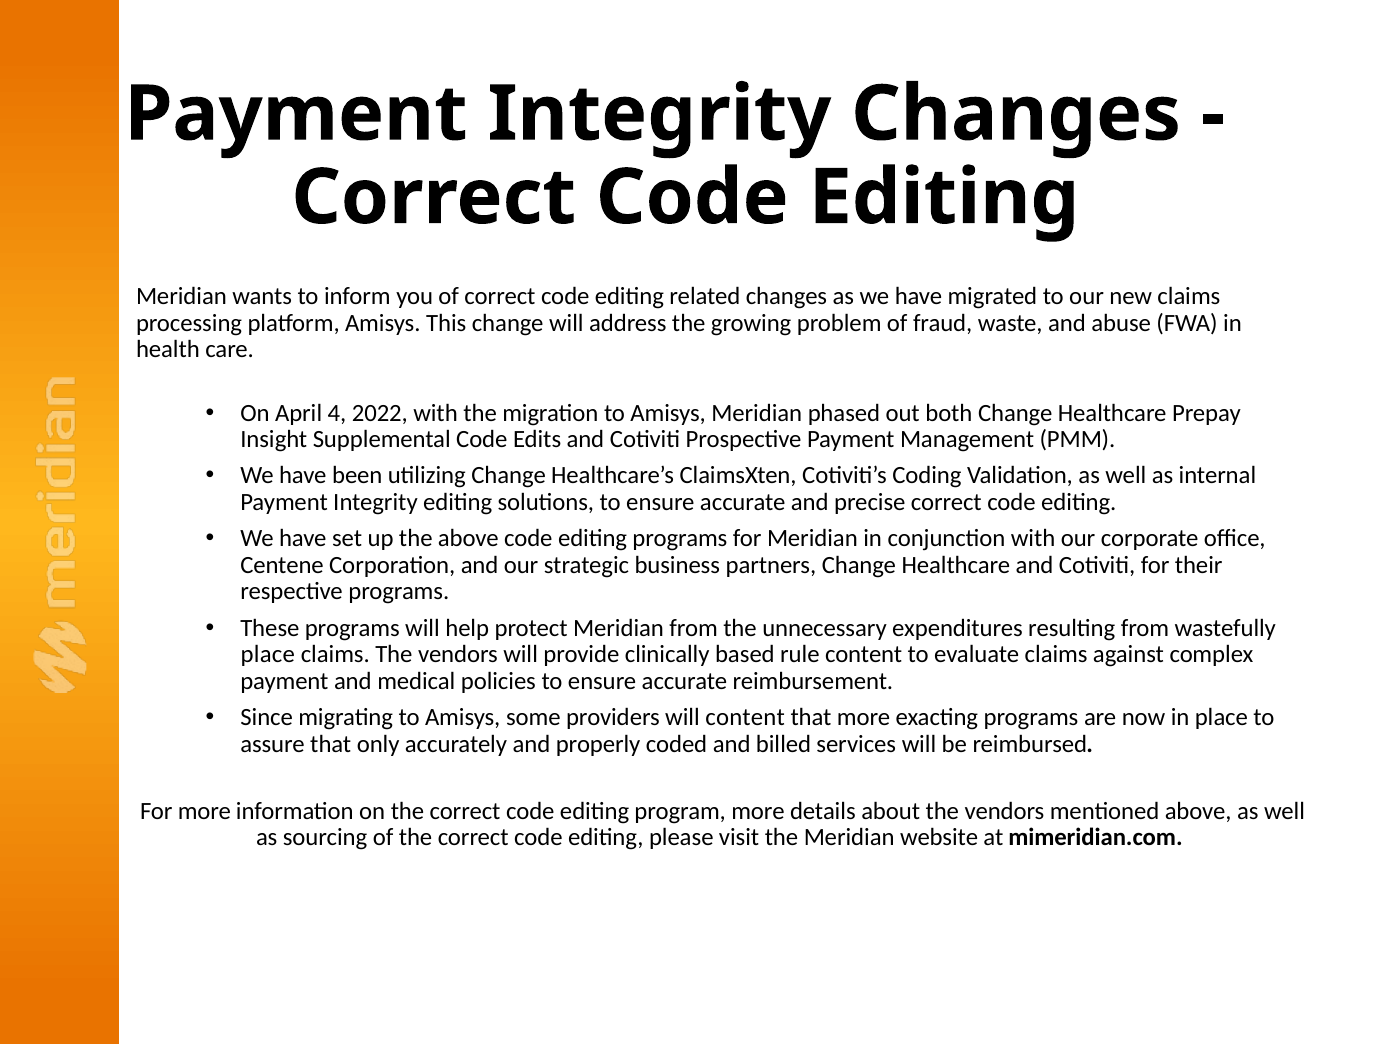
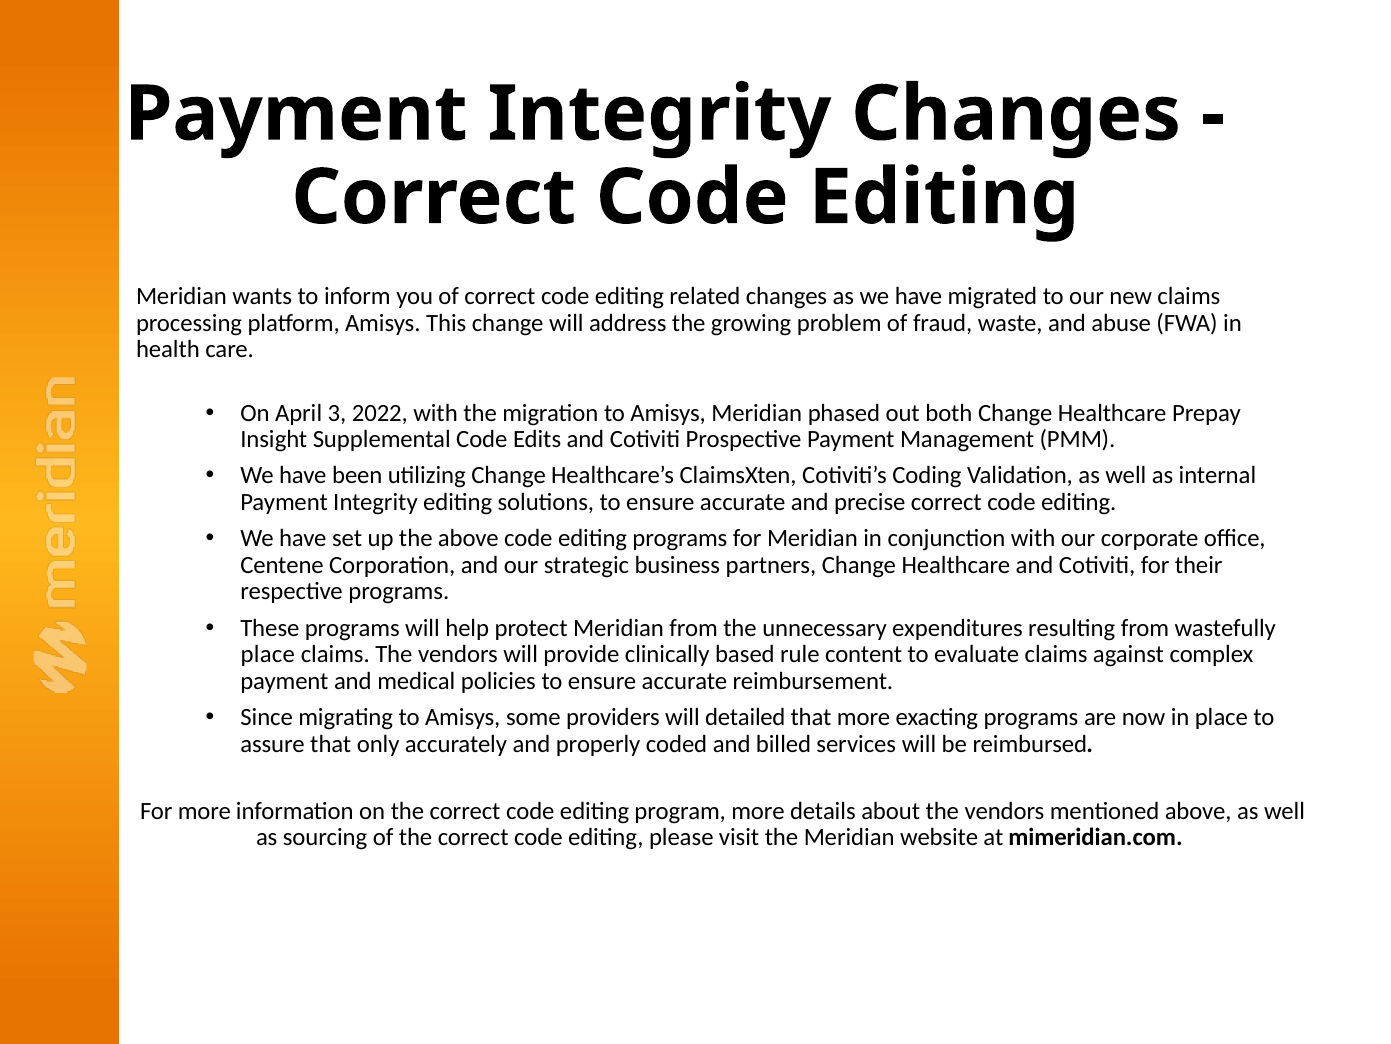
4: 4 -> 3 (337, 413)
will content: content -> detailed (745, 717)
